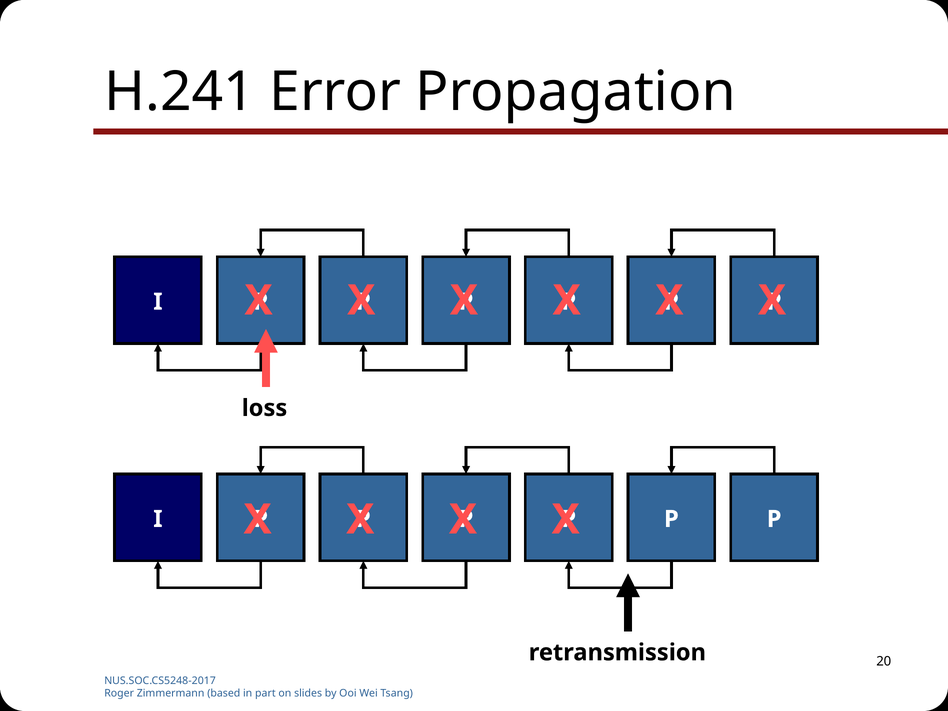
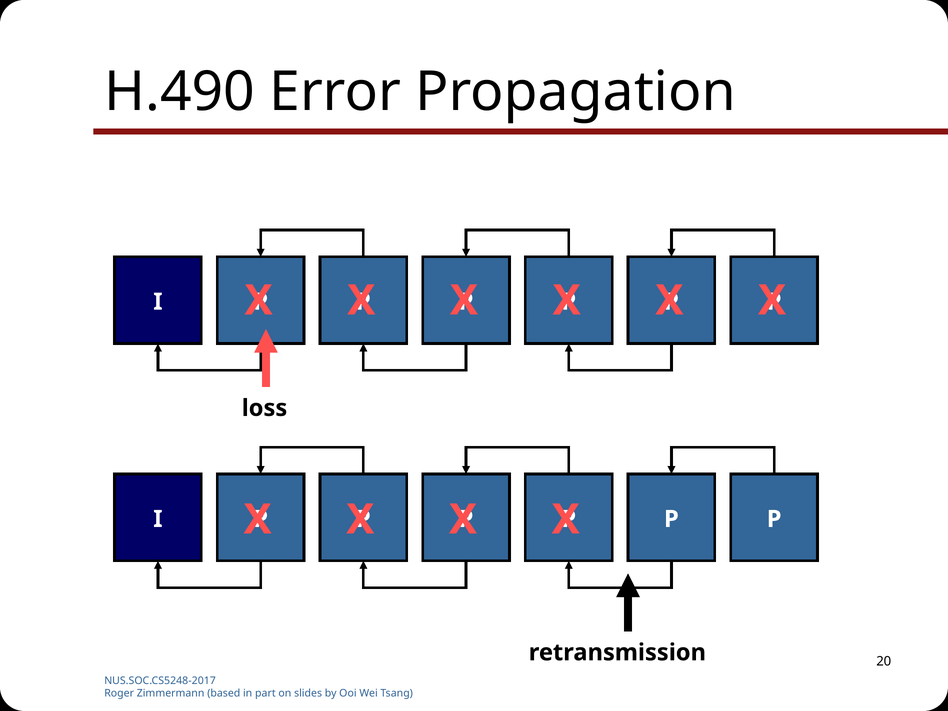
H.241: H.241 -> H.490 (180, 92)
